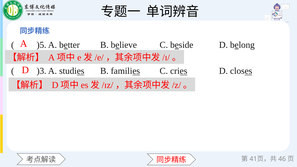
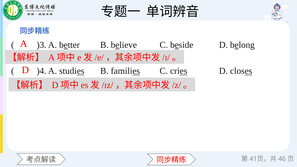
)5: )5 -> )3 (41, 45)
)3: )3 -> )4 (41, 71)
